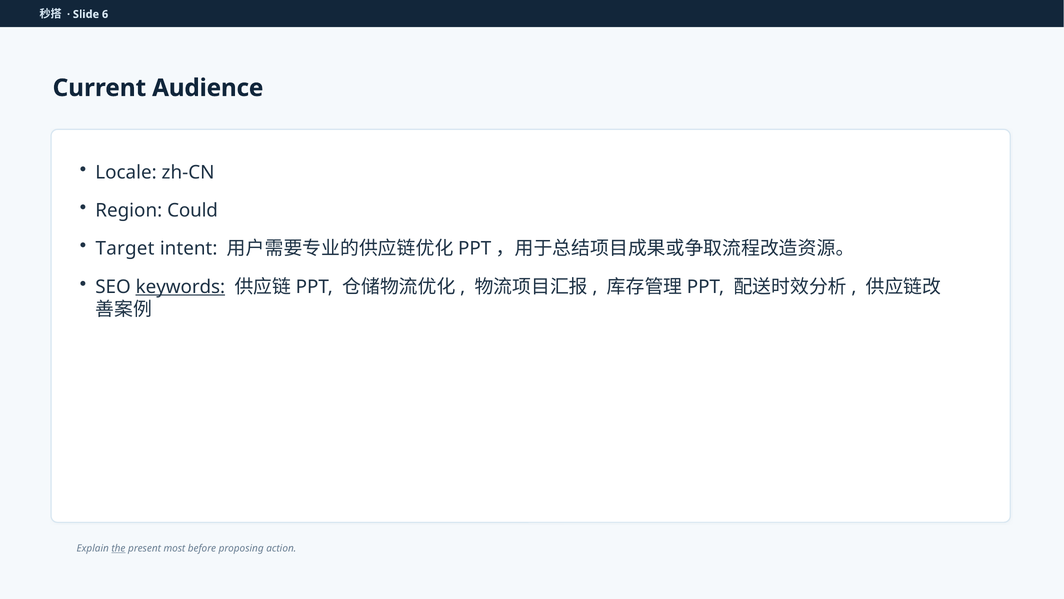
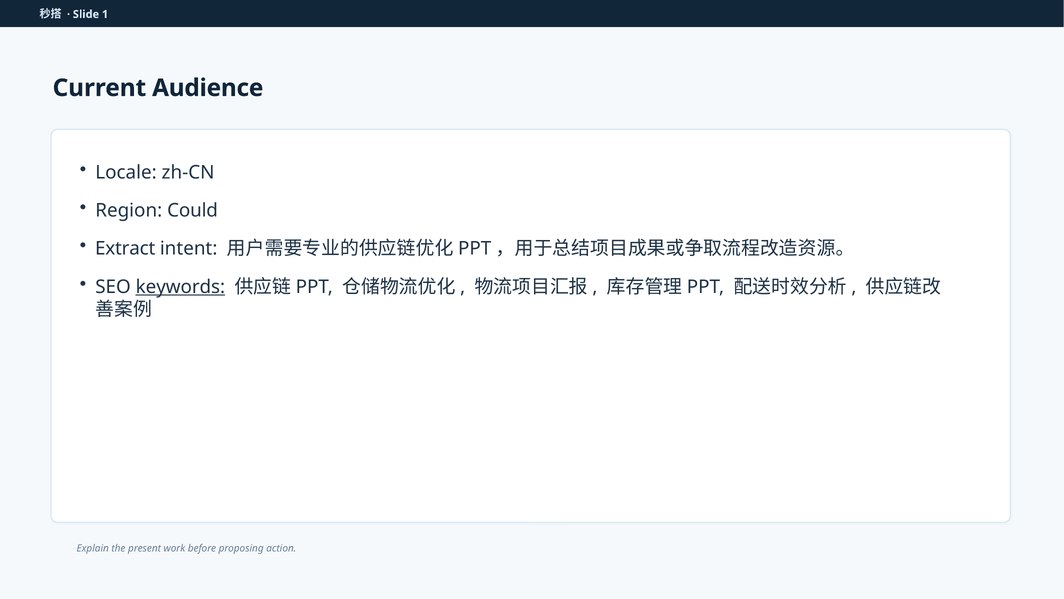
6: 6 -> 1 (105, 14)
Target: Target -> Extract (125, 248)
the underline: present -> none (118, 548)
most: most -> work (174, 548)
